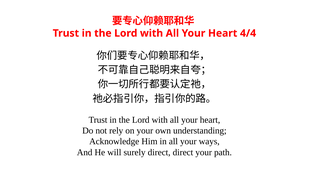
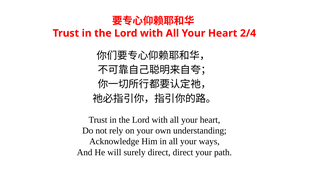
4/4: 4/4 -> 2/4 (248, 33)
